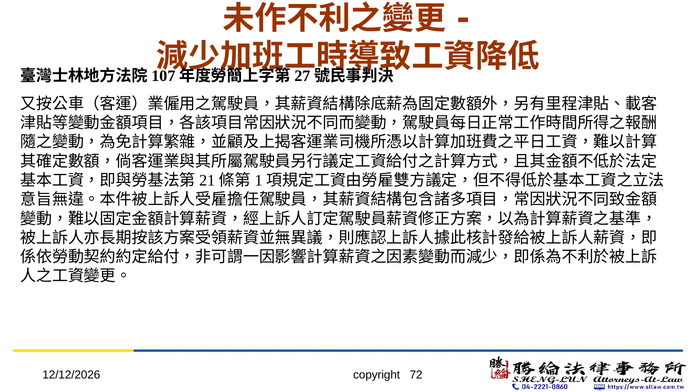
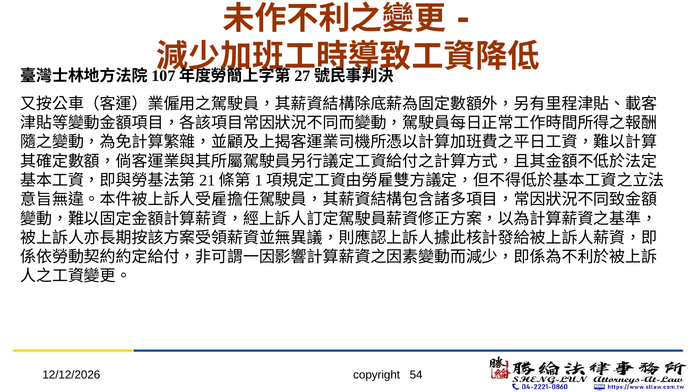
72: 72 -> 54 (416, 375)
